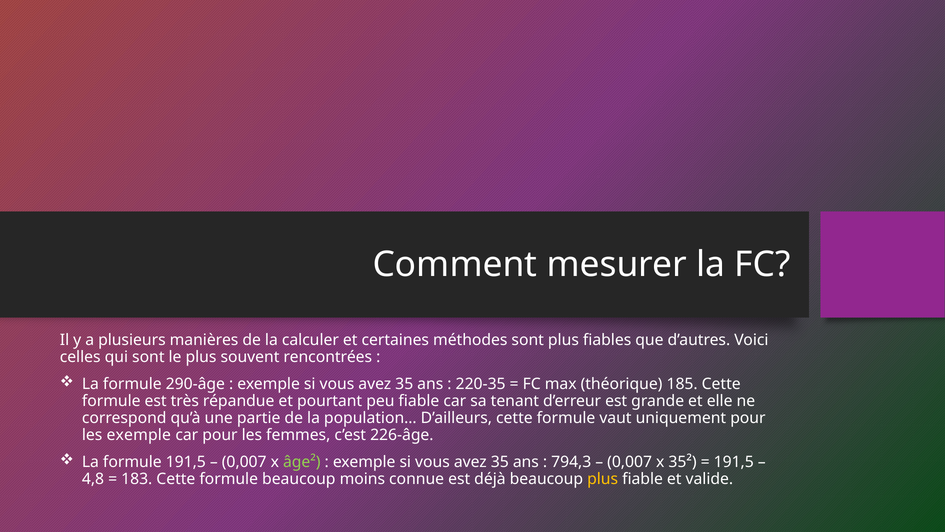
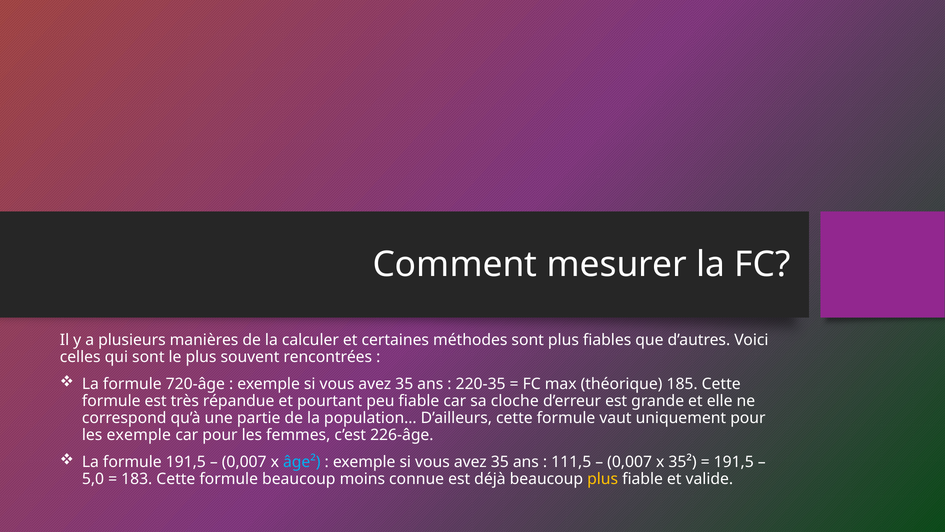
290-âge: 290-âge -> 720-âge (195, 384)
tenant: tenant -> cloche (515, 401)
âge² colour: light green -> light blue (302, 461)
794,3: 794,3 -> 111,5 (571, 461)
4,8: 4,8 -> 5,0 (93, 478)
